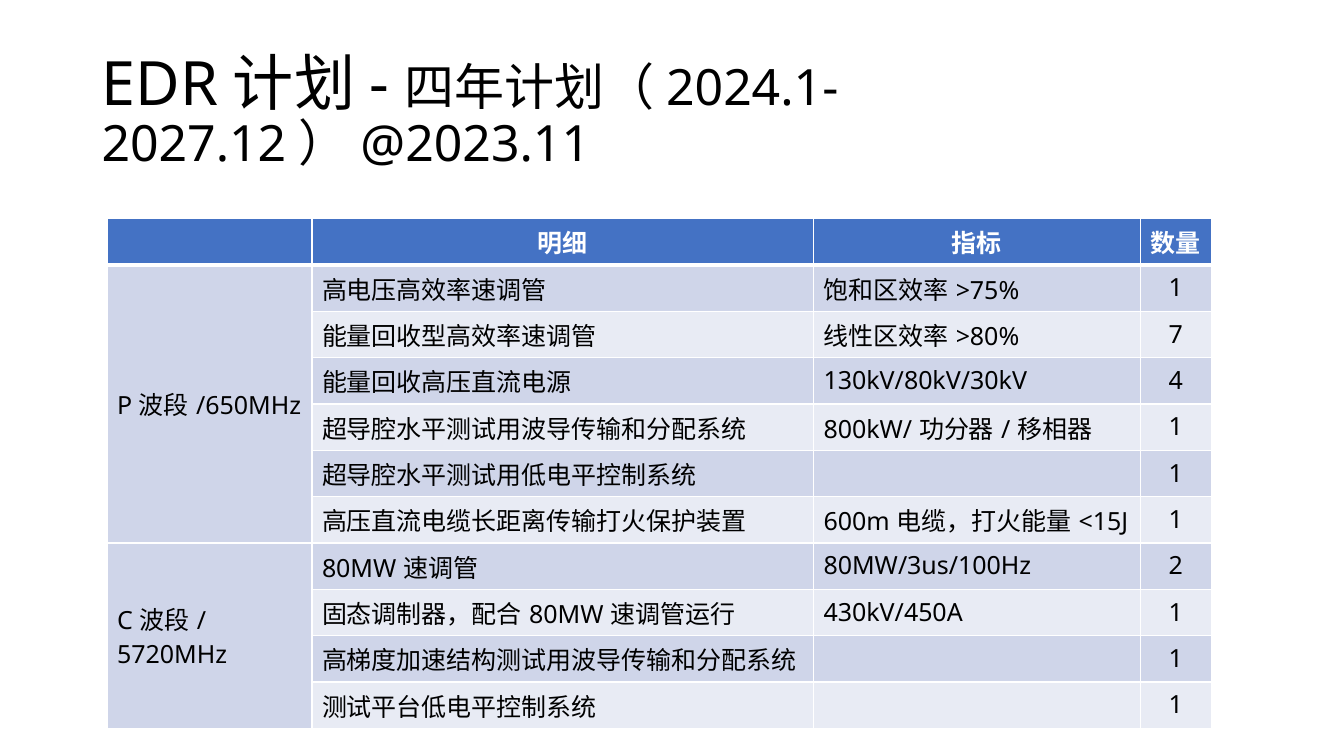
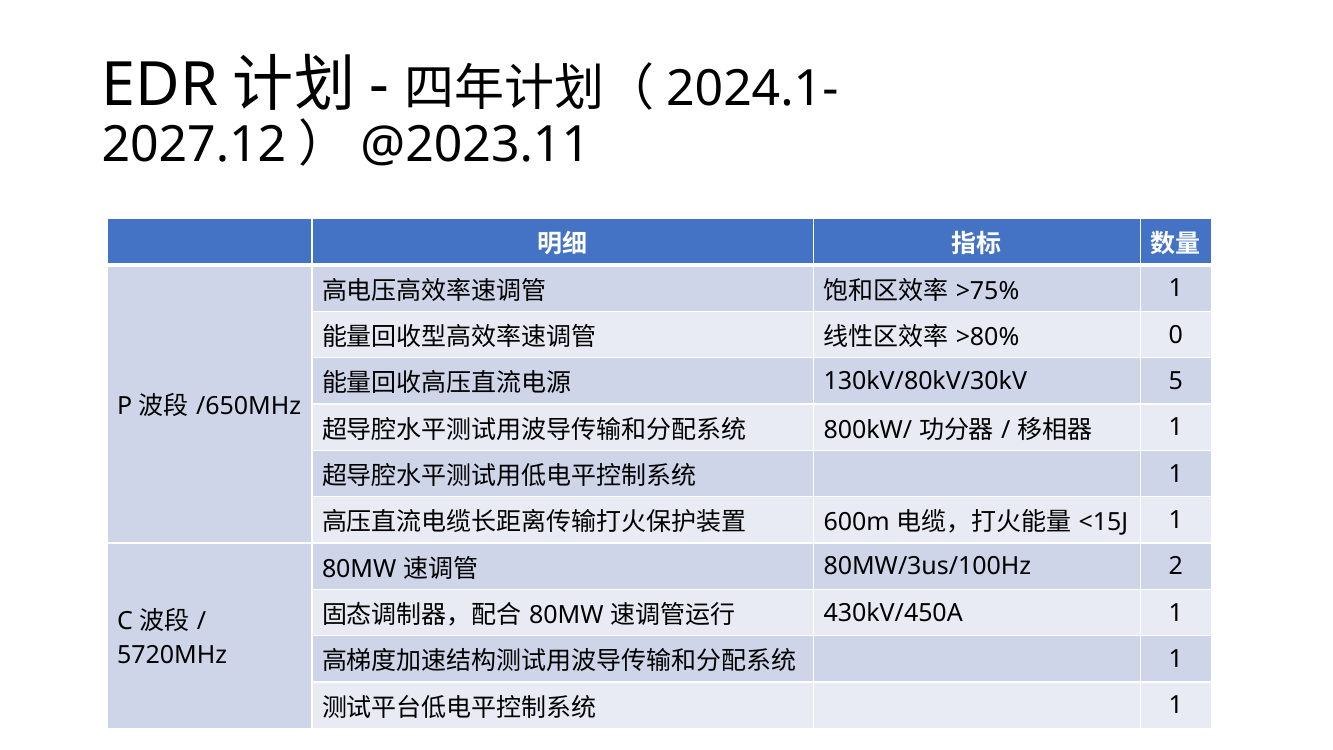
7: 7 -> 0 (1176, 335)
4: 4 -> 5 (1176, 381)
